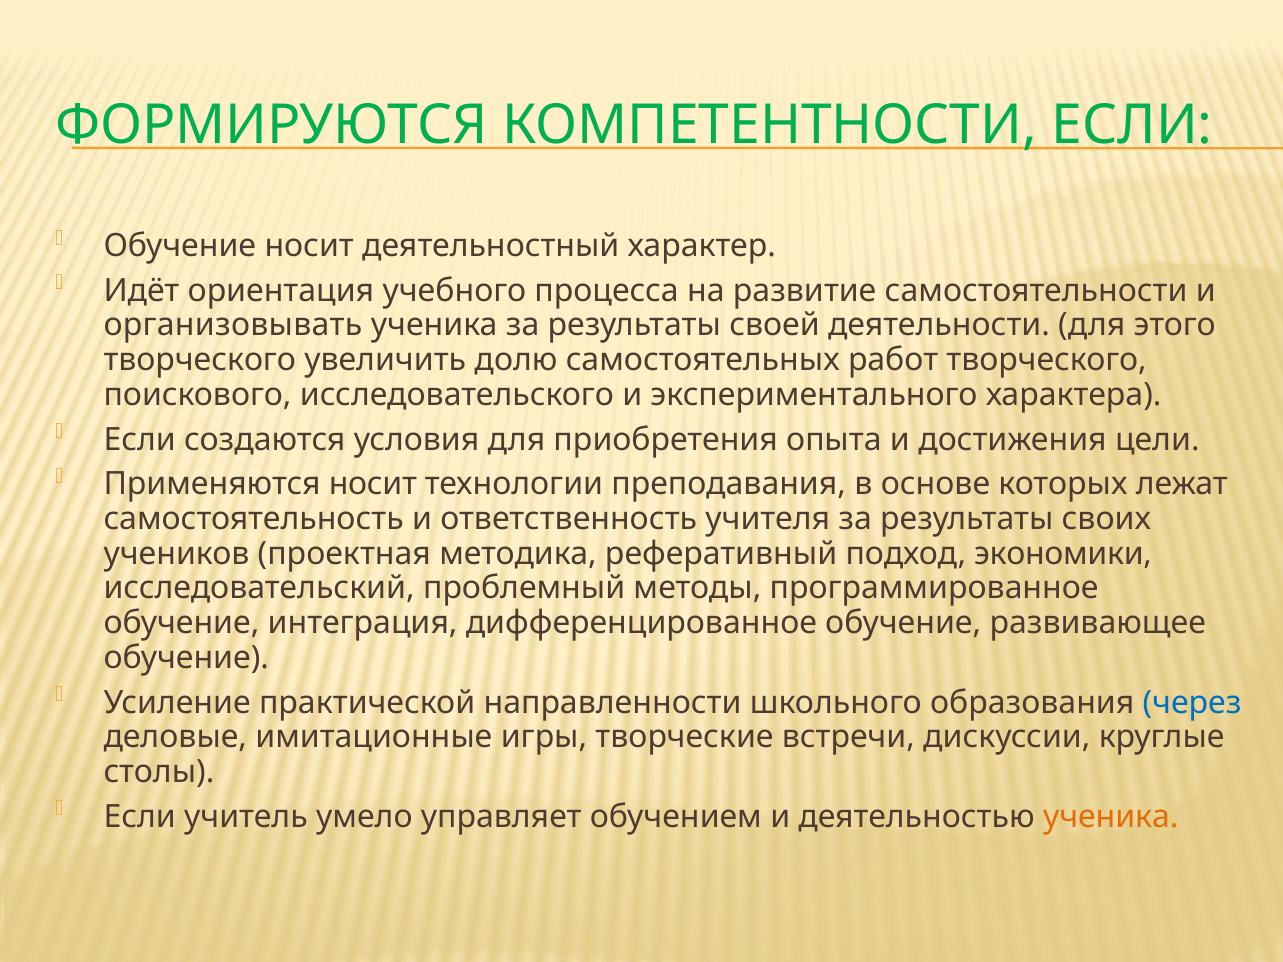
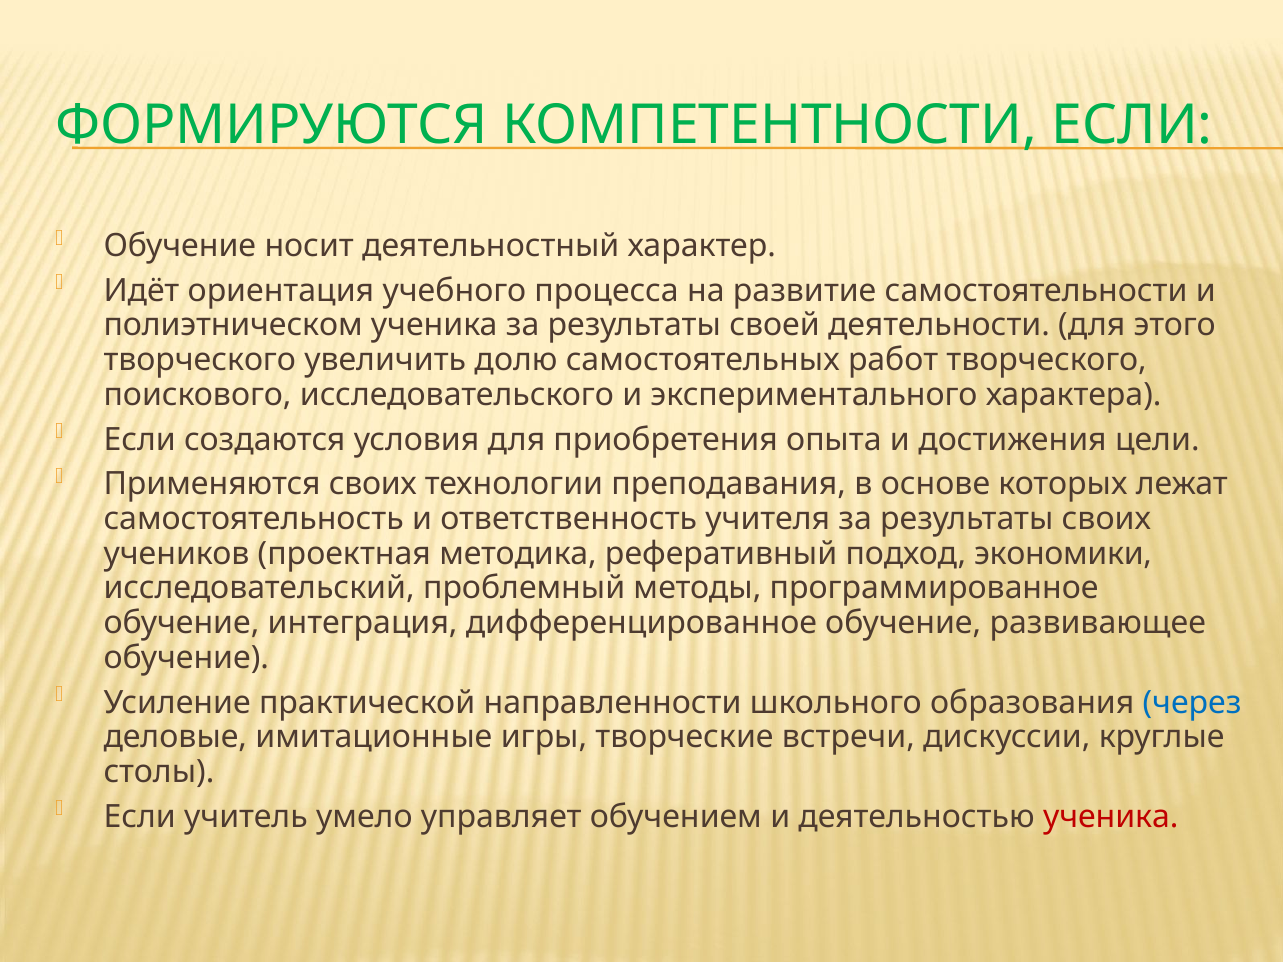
организовывать: организовывать -> полиэтническом (233, 325)
Применяются носит: носит -> своих (373, 485)
ученика colour: orange -> red (1111, 817)
